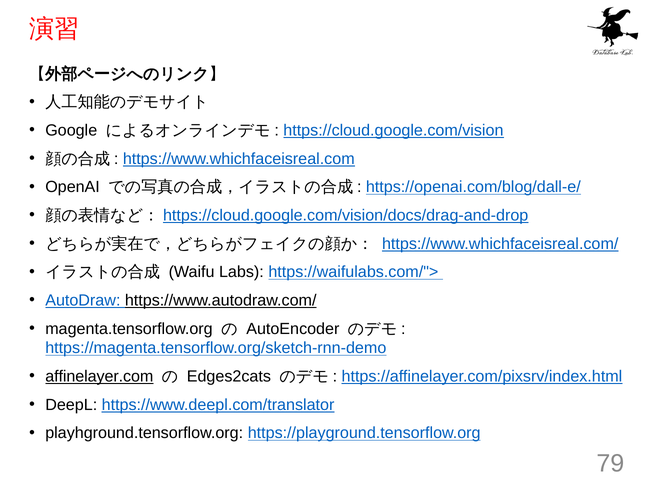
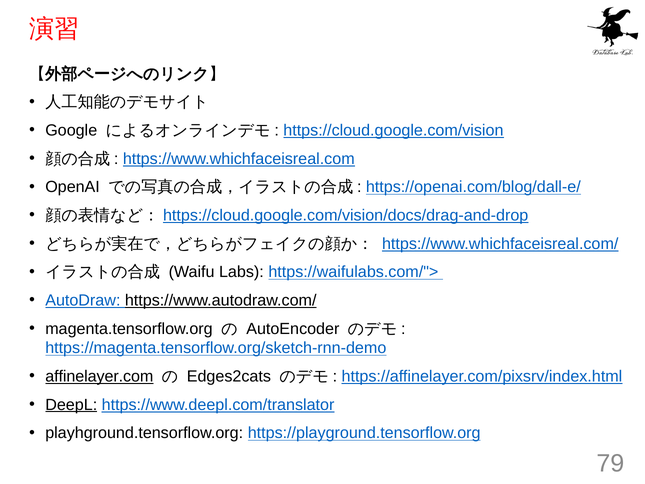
DeepL underline: none -> present (71, 405)
